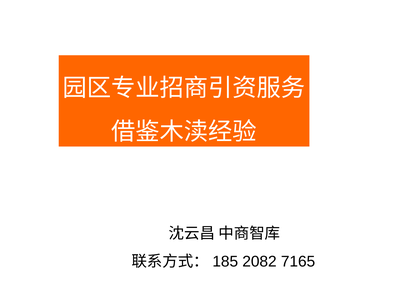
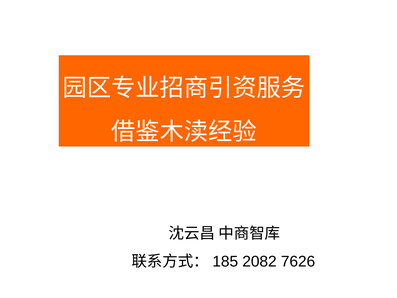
7165: 7165 -> 7626 (298, 261)
